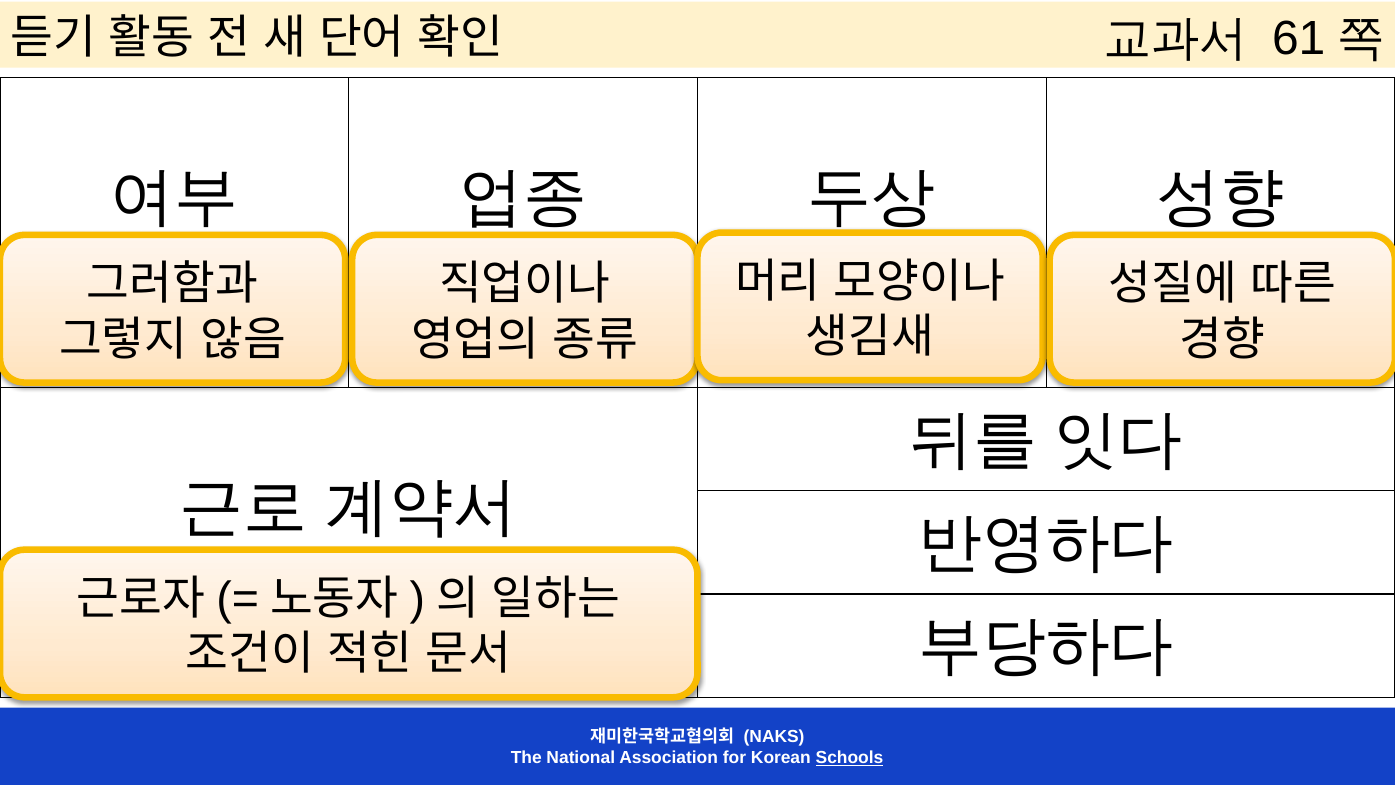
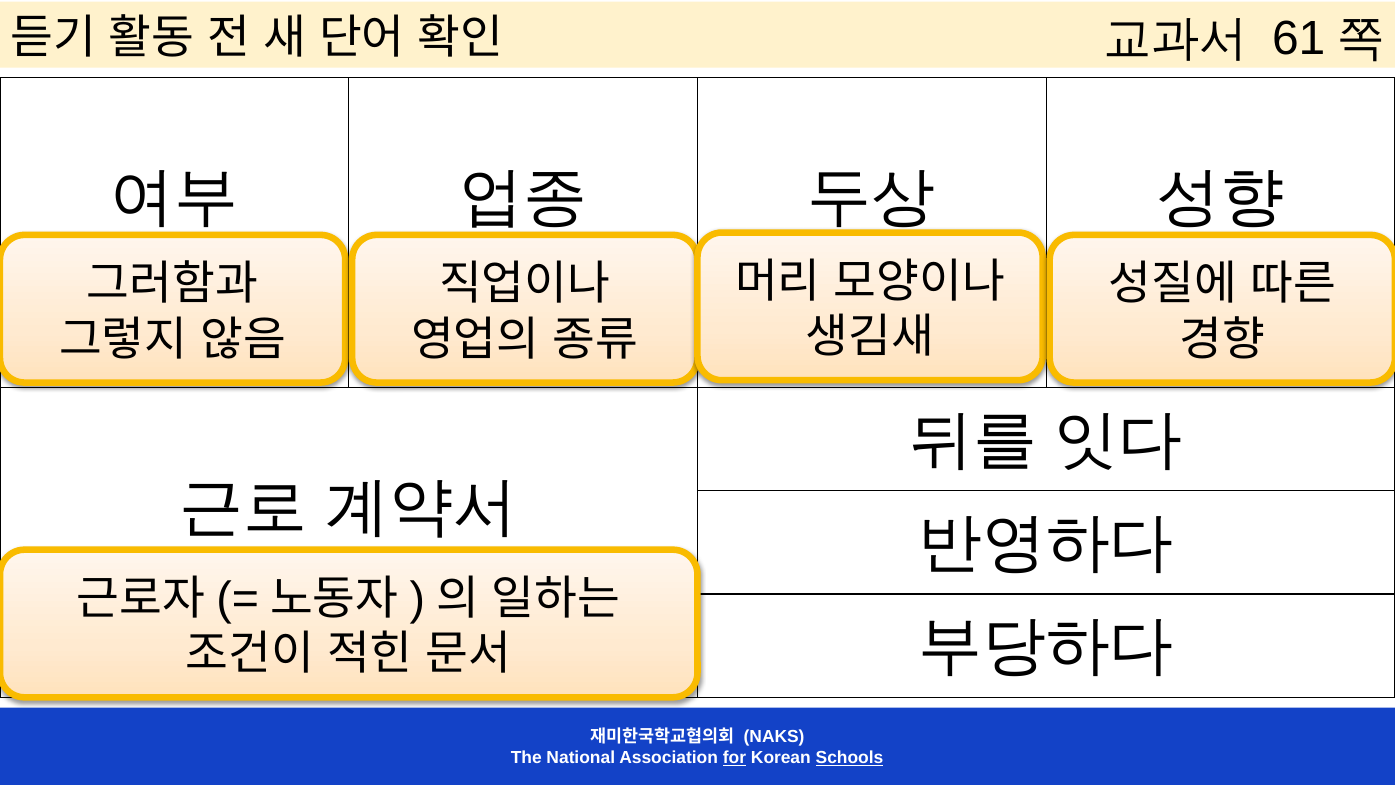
for underline: none -> present (734, 758)
